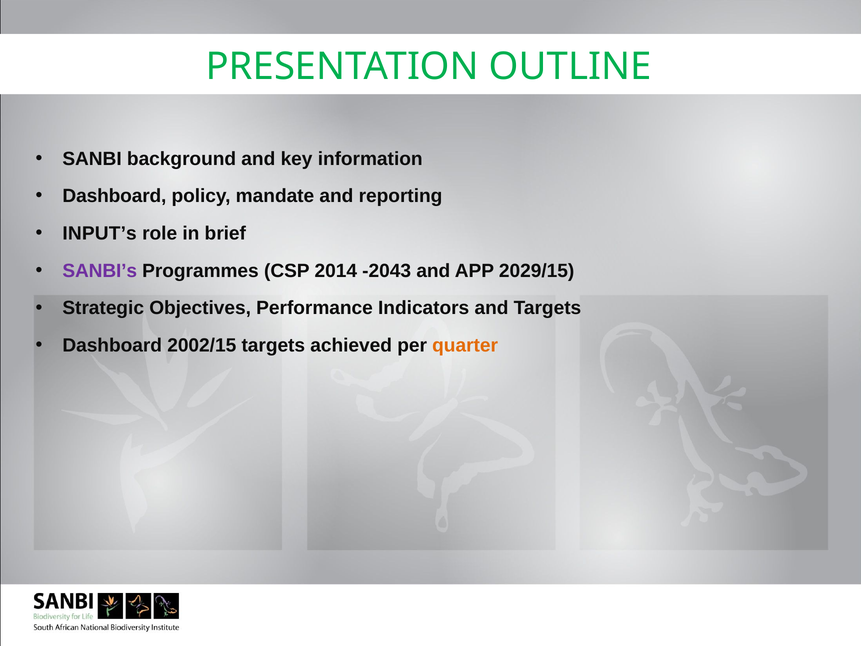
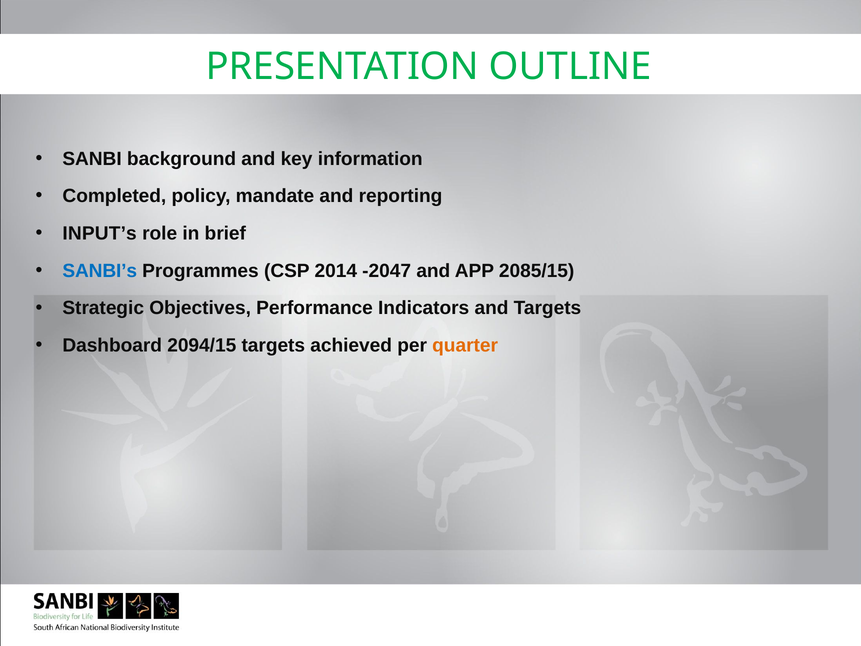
Dashboard: Dashboard -> Completed (114, 196)
SANBI’s colour: purple -> blue (100, 271)
-2043: -2043 -> -2047 (387, 271)
2029/15: 2029/15 -> 2085/15 (537, 271)
2002/15: 2002/15 -> 2094/15 (202, 345)
